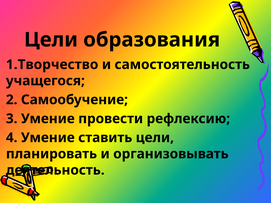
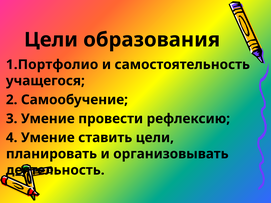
1.Творчество: 1.Творчество -> 1.Портфолио (52, 65)
